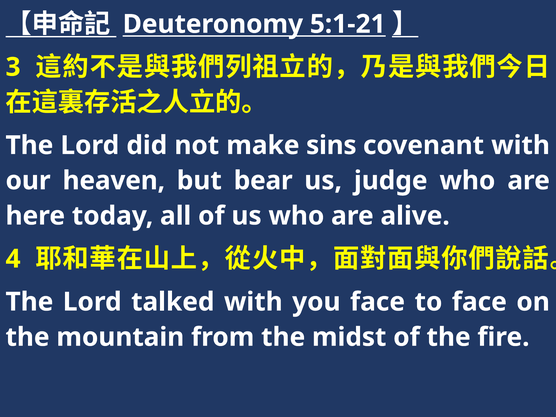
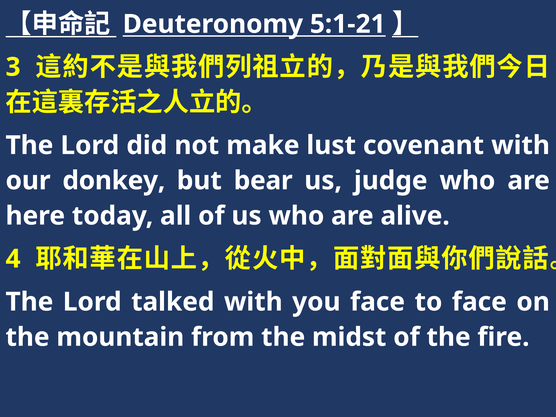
sins: sins -> lust (331, 145)
heaven: heaven -> donkey (114, 181)
